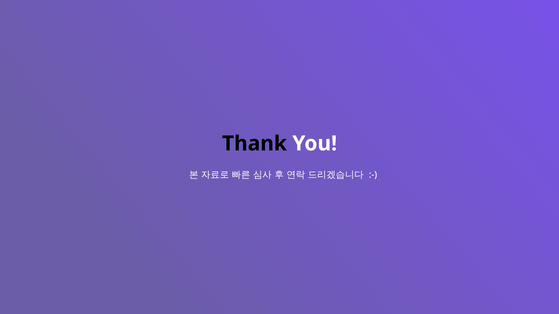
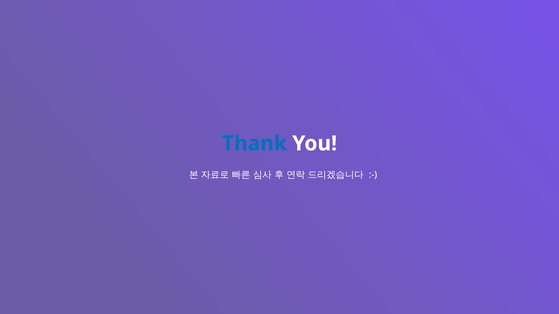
Thank colour: black -> blue (254, 144)
